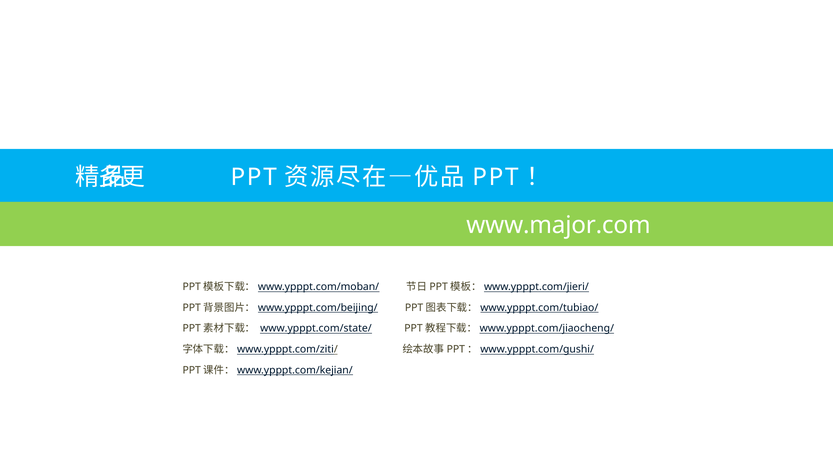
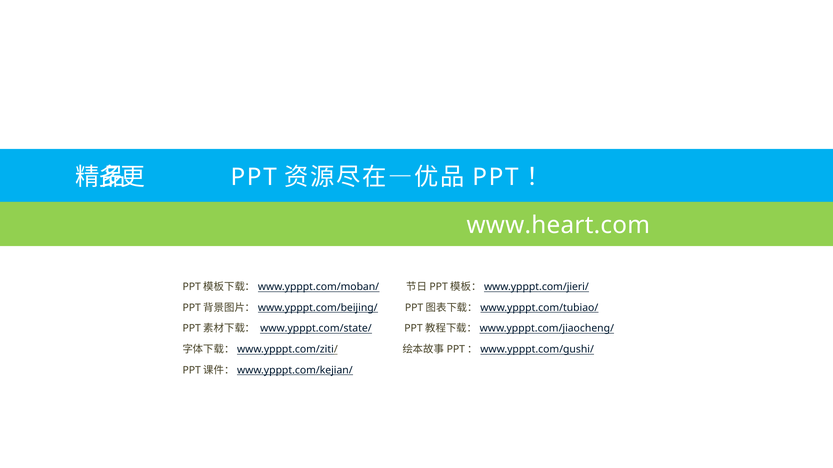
www.major.com: www.major.com -> www.heart.com (558, 226)
